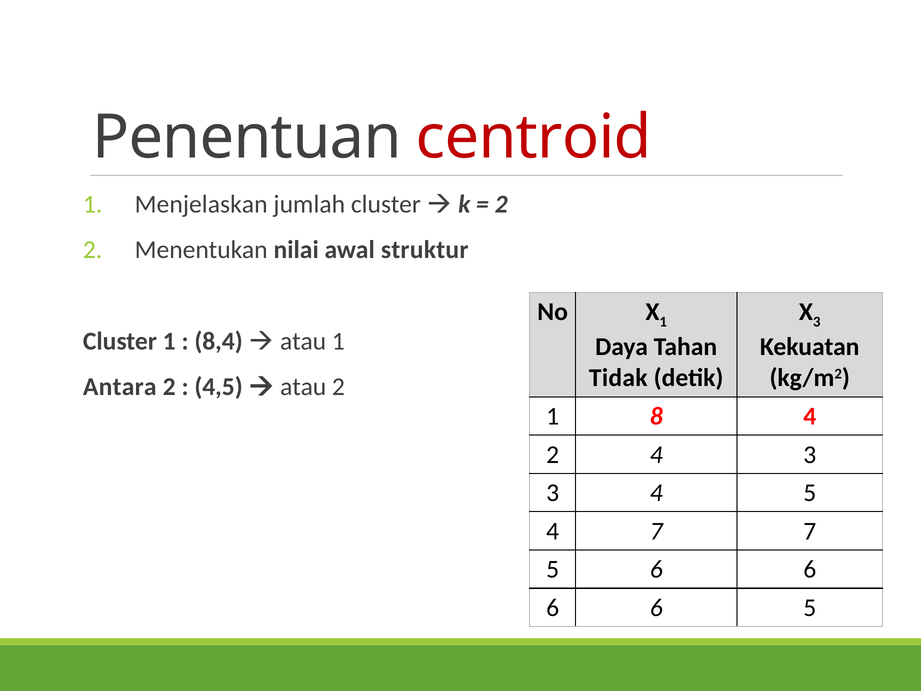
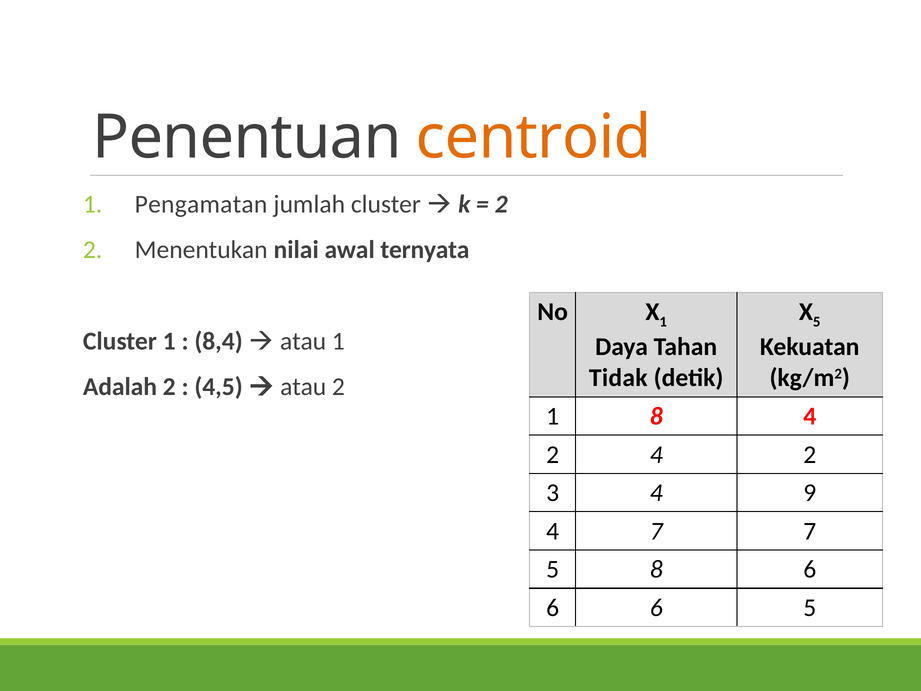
centroid colour: red -> orange (534, 138)
Menjelaskan: Menjelaskan -> Pengamatan (201, 204)
struktur: struktur -> ternyata (425, 250)
3: 3 -> 5 (817, 322)
Antara: Antara -> Adalah (120, 387)
2 4 3: 3 -> 2 (810, 454)
4 5: 5 -> 9 (810, 493)
5 6: 6 -> 8 (656, 569)
